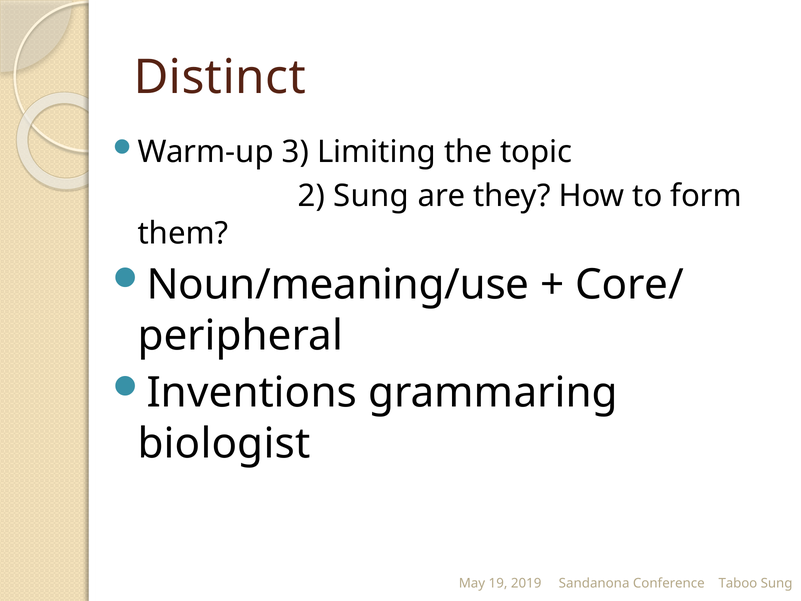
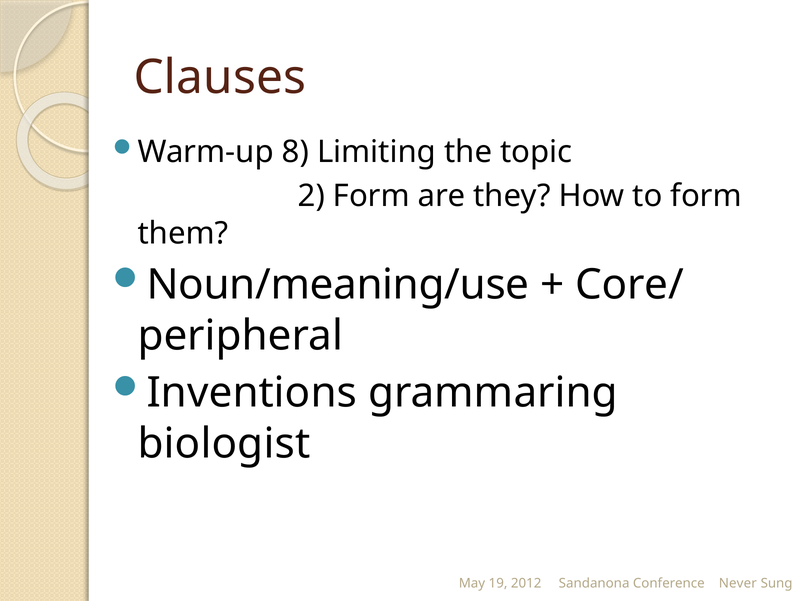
Distinct: Distinct -> Clauses (220, 77)
3: 3 -> 8 (295, 152)
2 Sung: Sung -> Form (371, 196)
2019: 2019 -> 2012 (526, 583)
Taboo: Taboo -> Never (738, 583)
